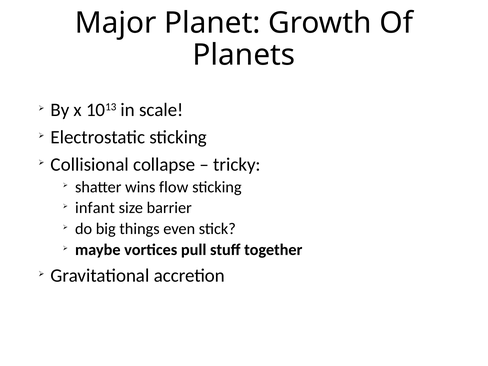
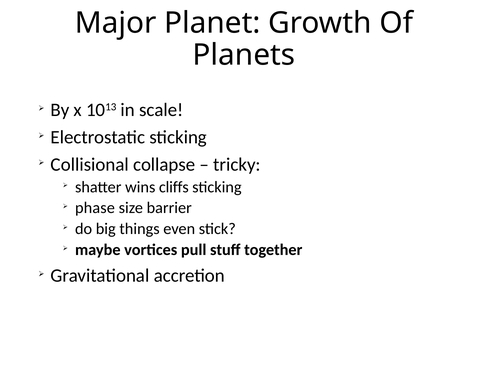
flow: flow -> cliffs (174, 187)
infant: infant -> phase (95, 208)
